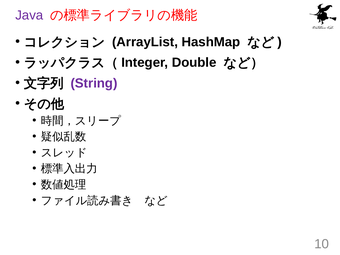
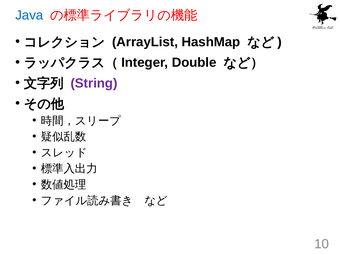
Java colour: purple -> blue (29, 15)
